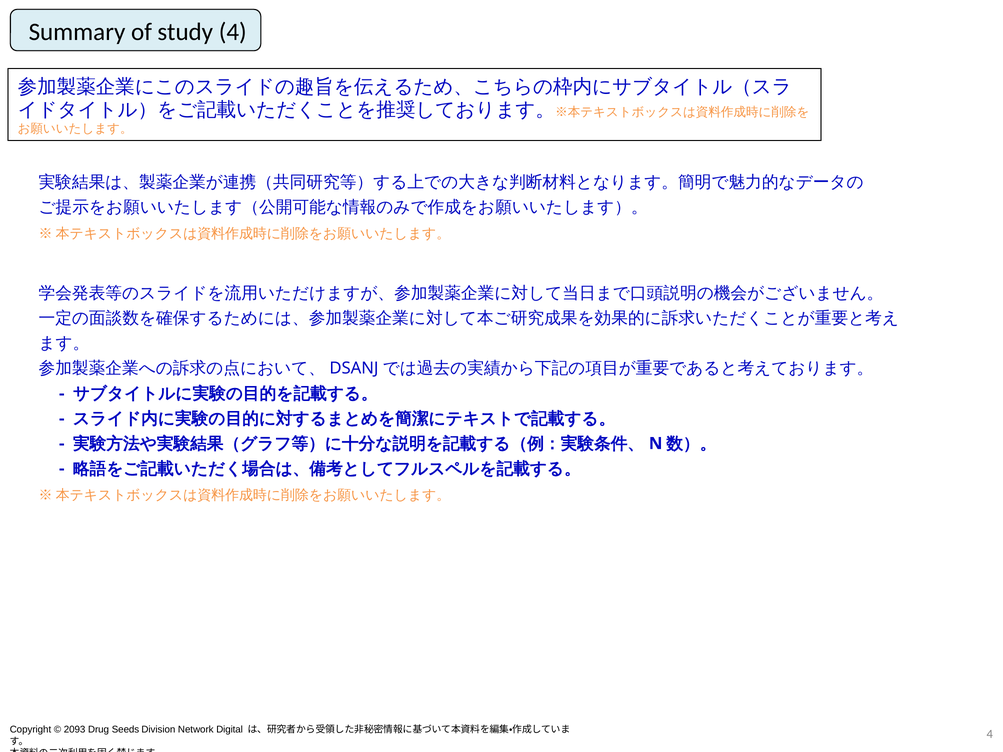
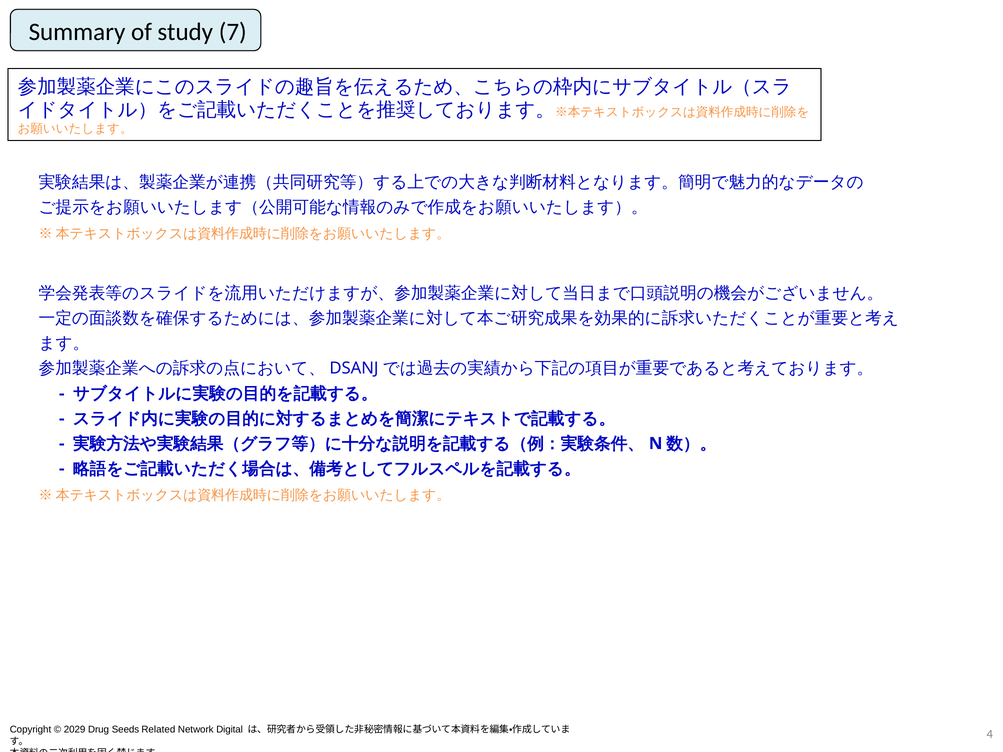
study 4: 4 -> 7 (233, 32)
2093: 2093 -> 2029 (75, 730)
Division: Division -> Related (158, 730)
